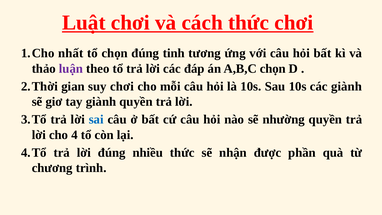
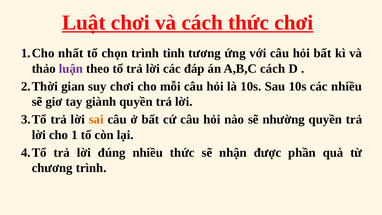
chọn đúng: đúng -> trình (145, 53)
A,B,C chọn: chọn -> cách (273, 69)
các giành: giành -> nhiều (347, 86)
sai colour: blue -> orange (96, 119)
4: 4 -> 1 (74, 135)
